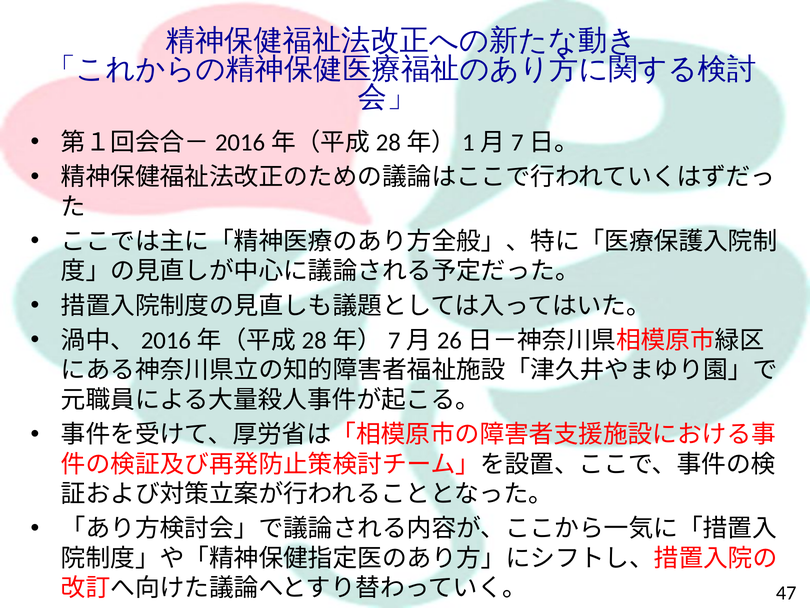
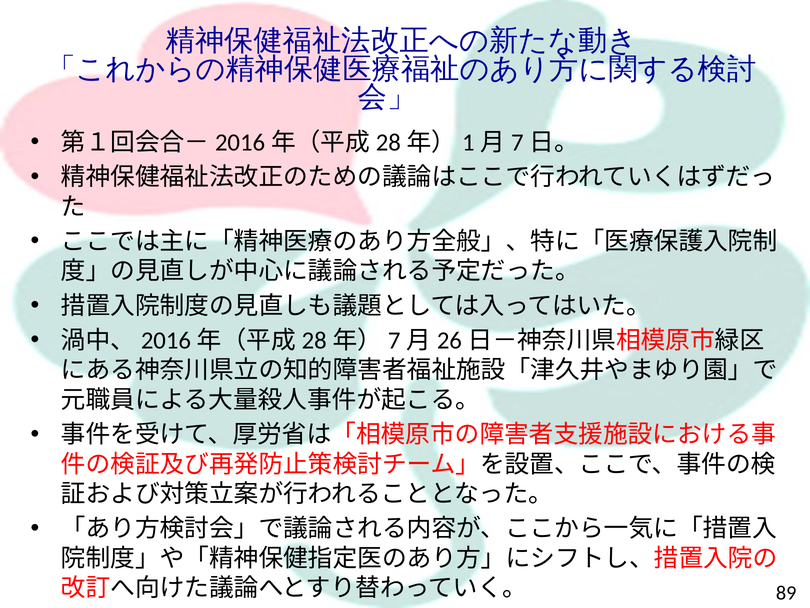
47: 47 -> 89 (786, 593)
